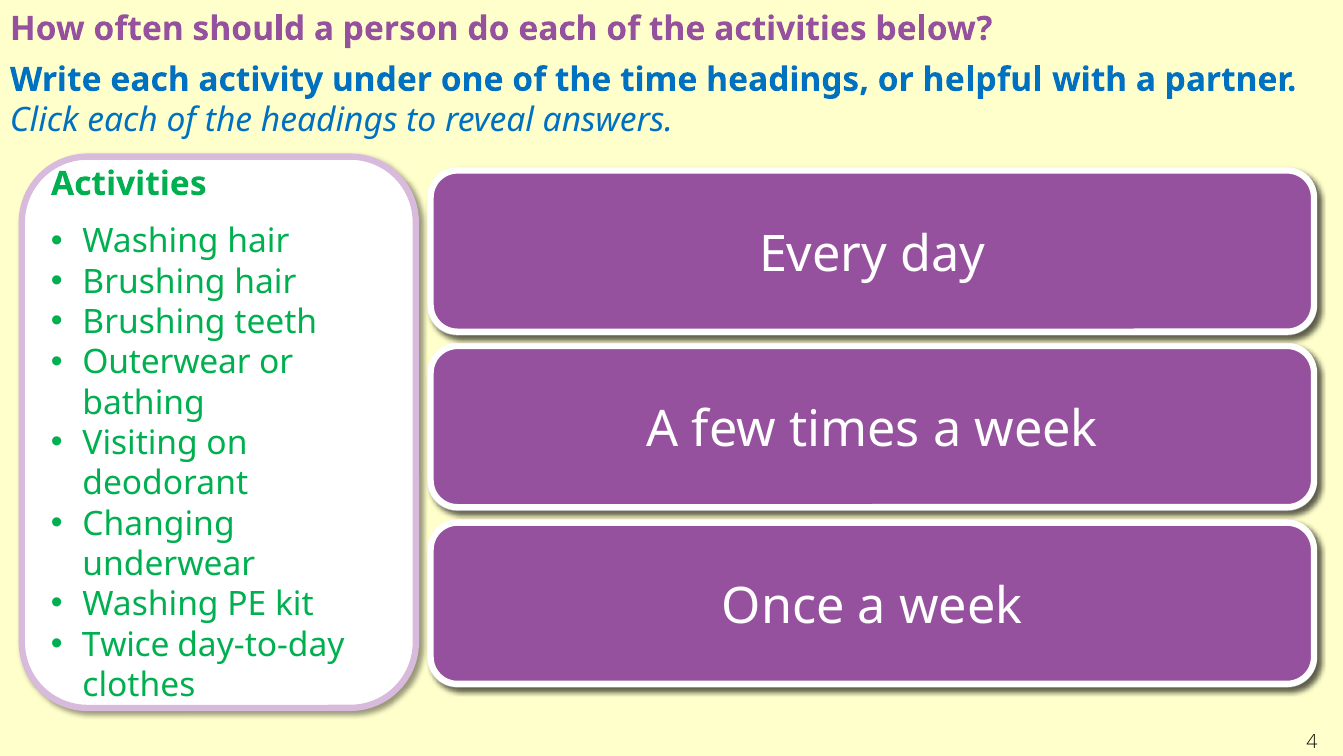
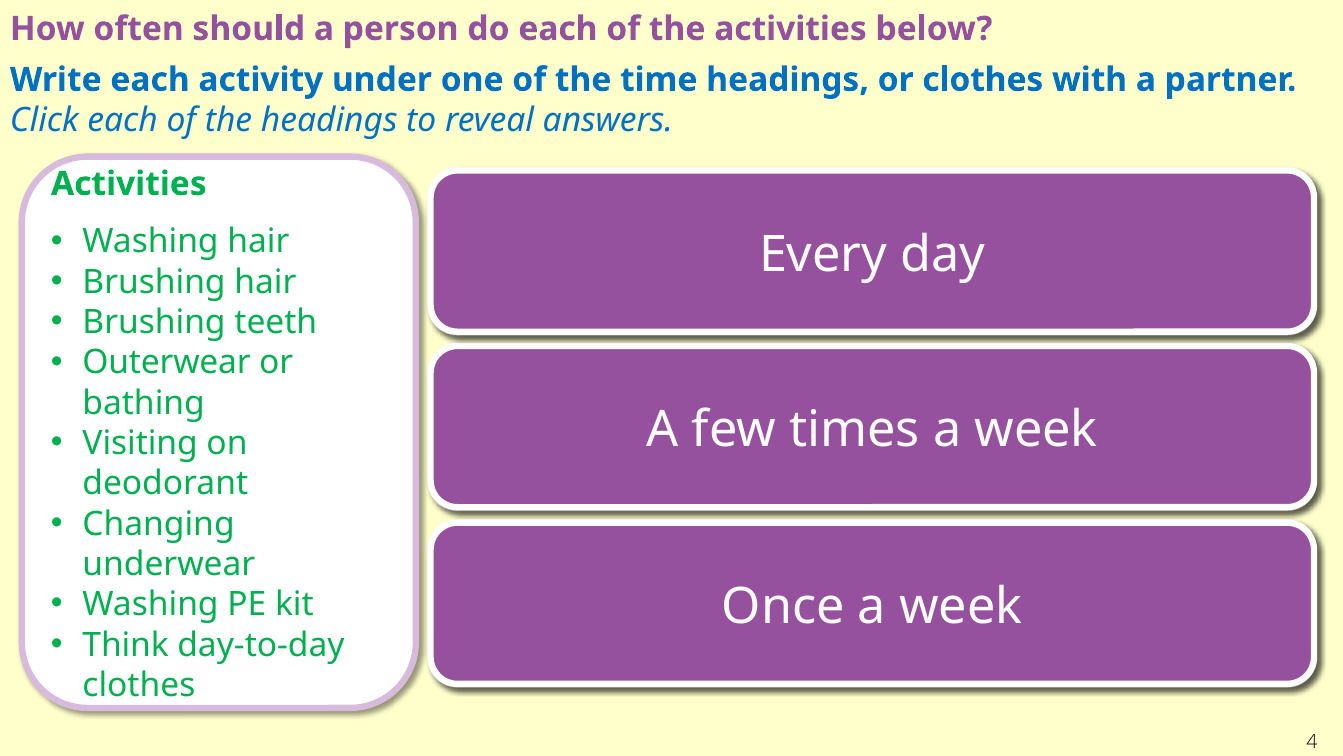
or helpful: helpful -> clothes (983, 80)
Twice: Twice -> Think (126, 645)
